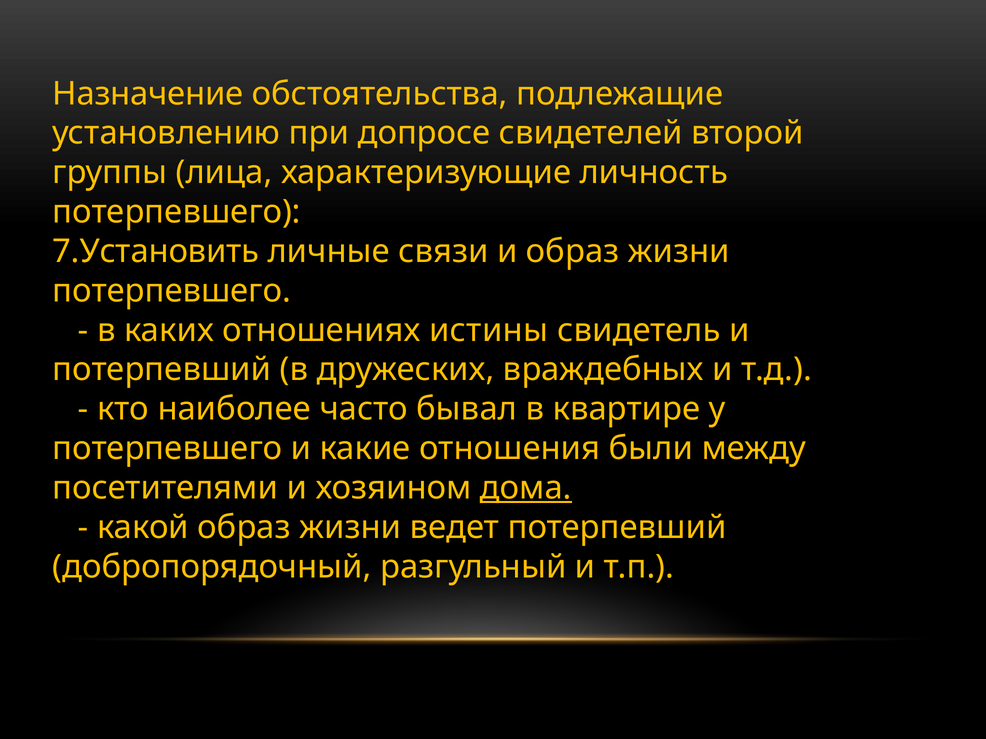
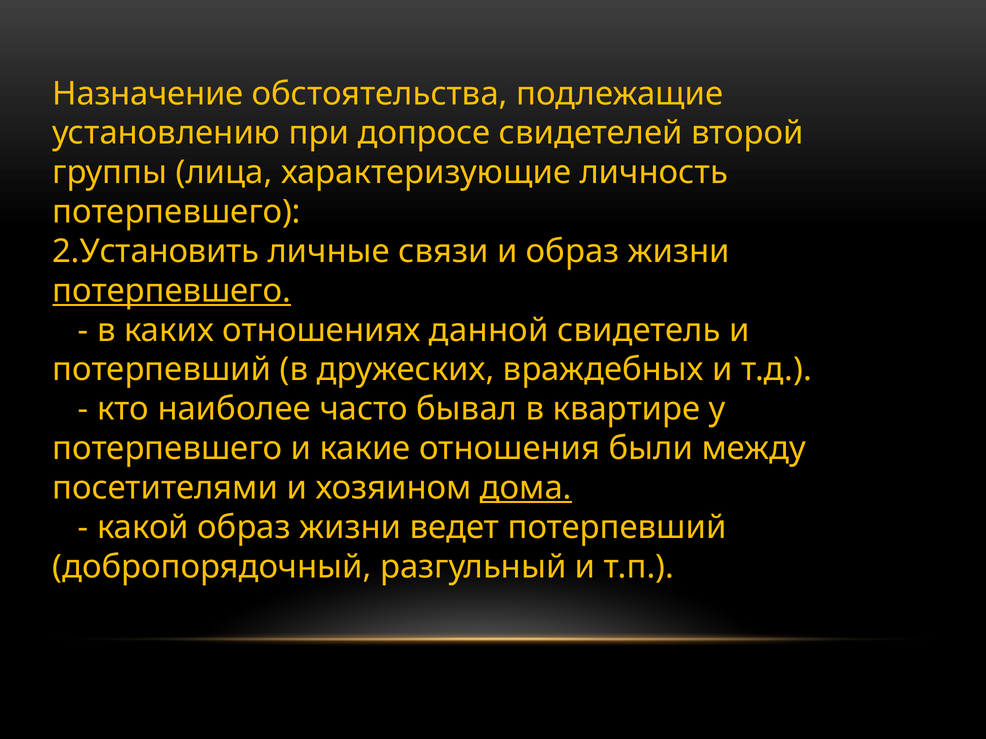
7.Установить: 7.Установить -> 2.Установить (156, 252)
потерпевшего underline: none -> present (172, 291)
истины: истины -> данной (489, 330)
